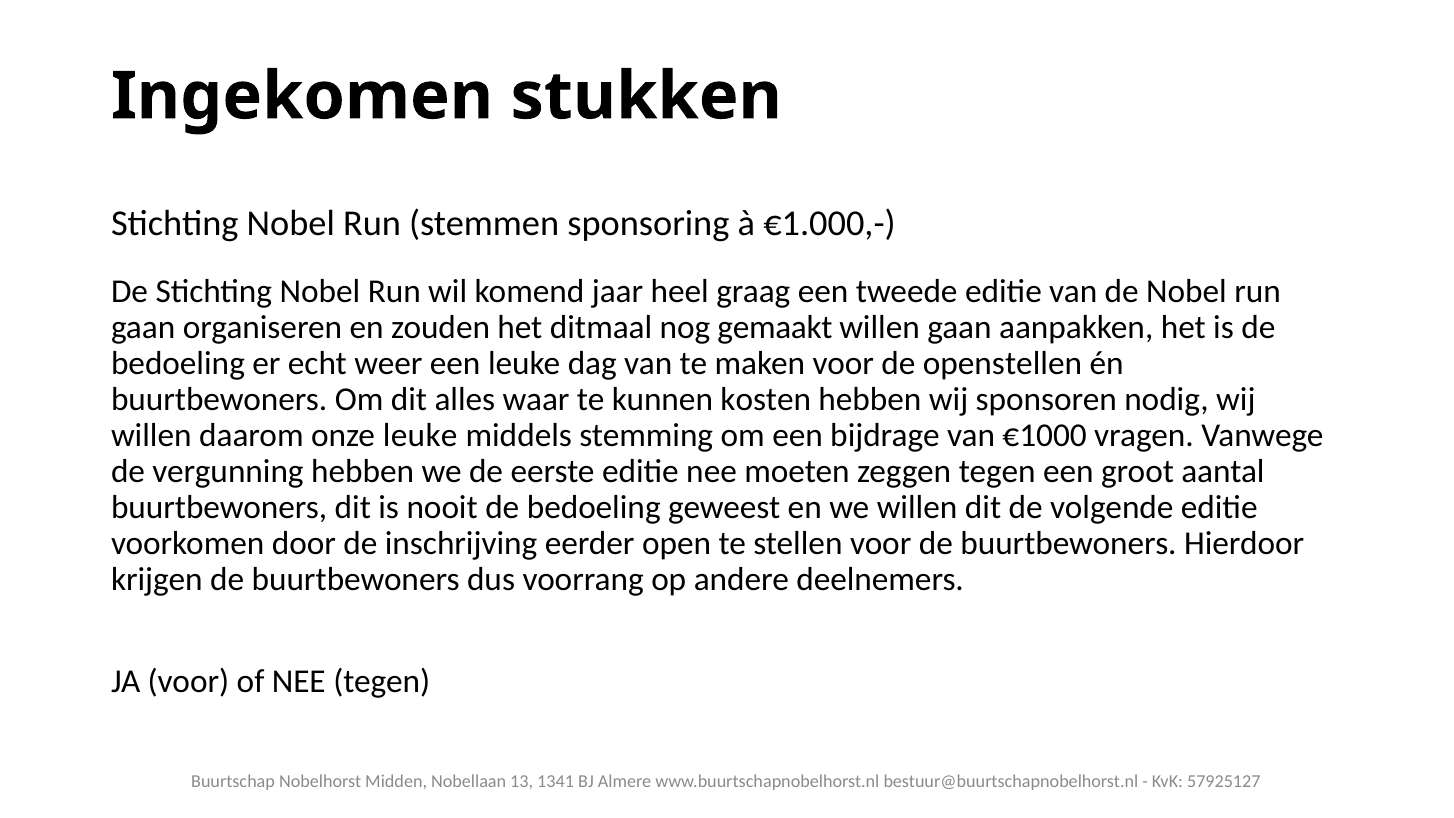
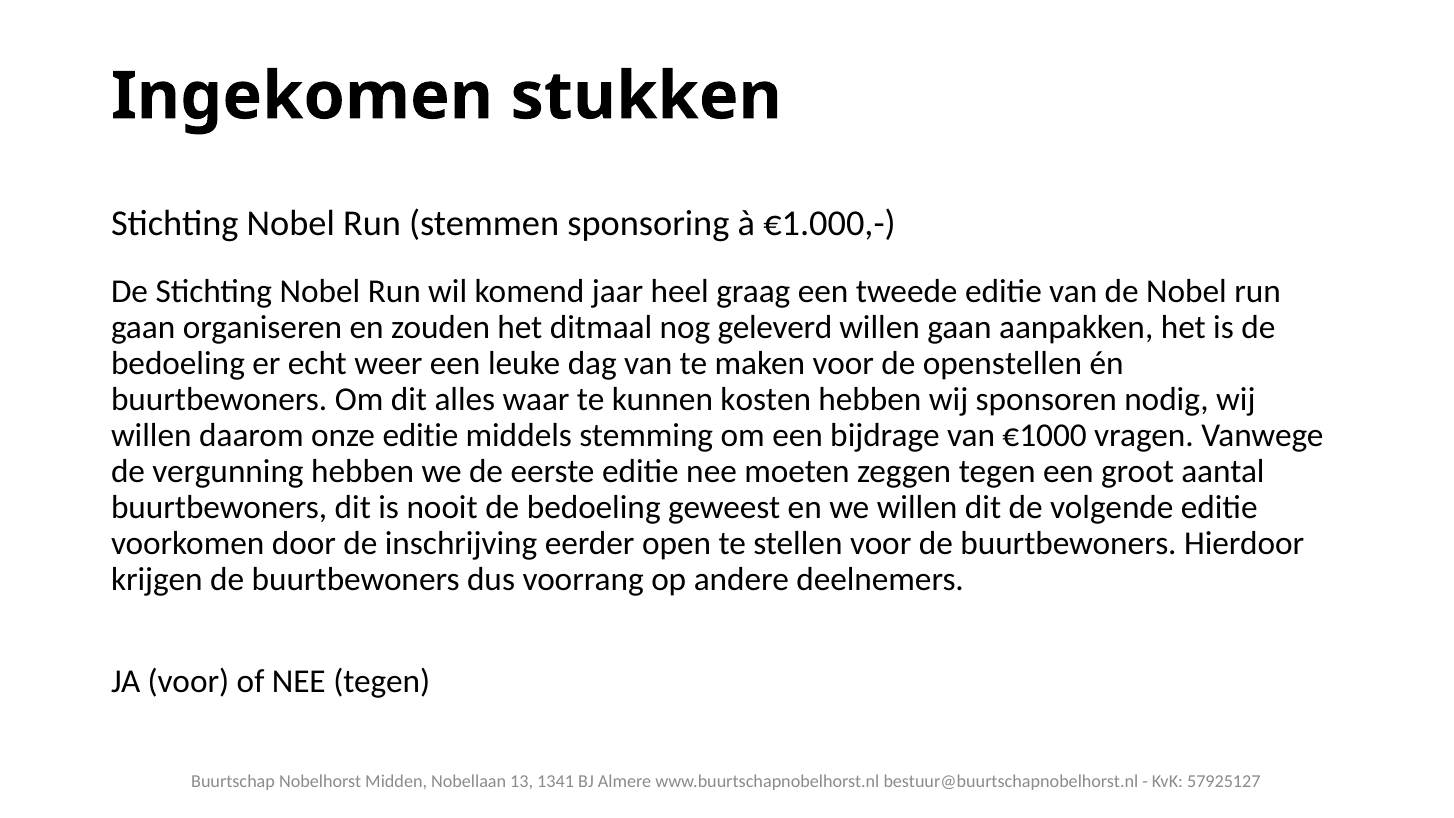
gemaakt: gemaakt -> geleverd (775, 327)
onze leuke: leuke -> editie (420, 435)
